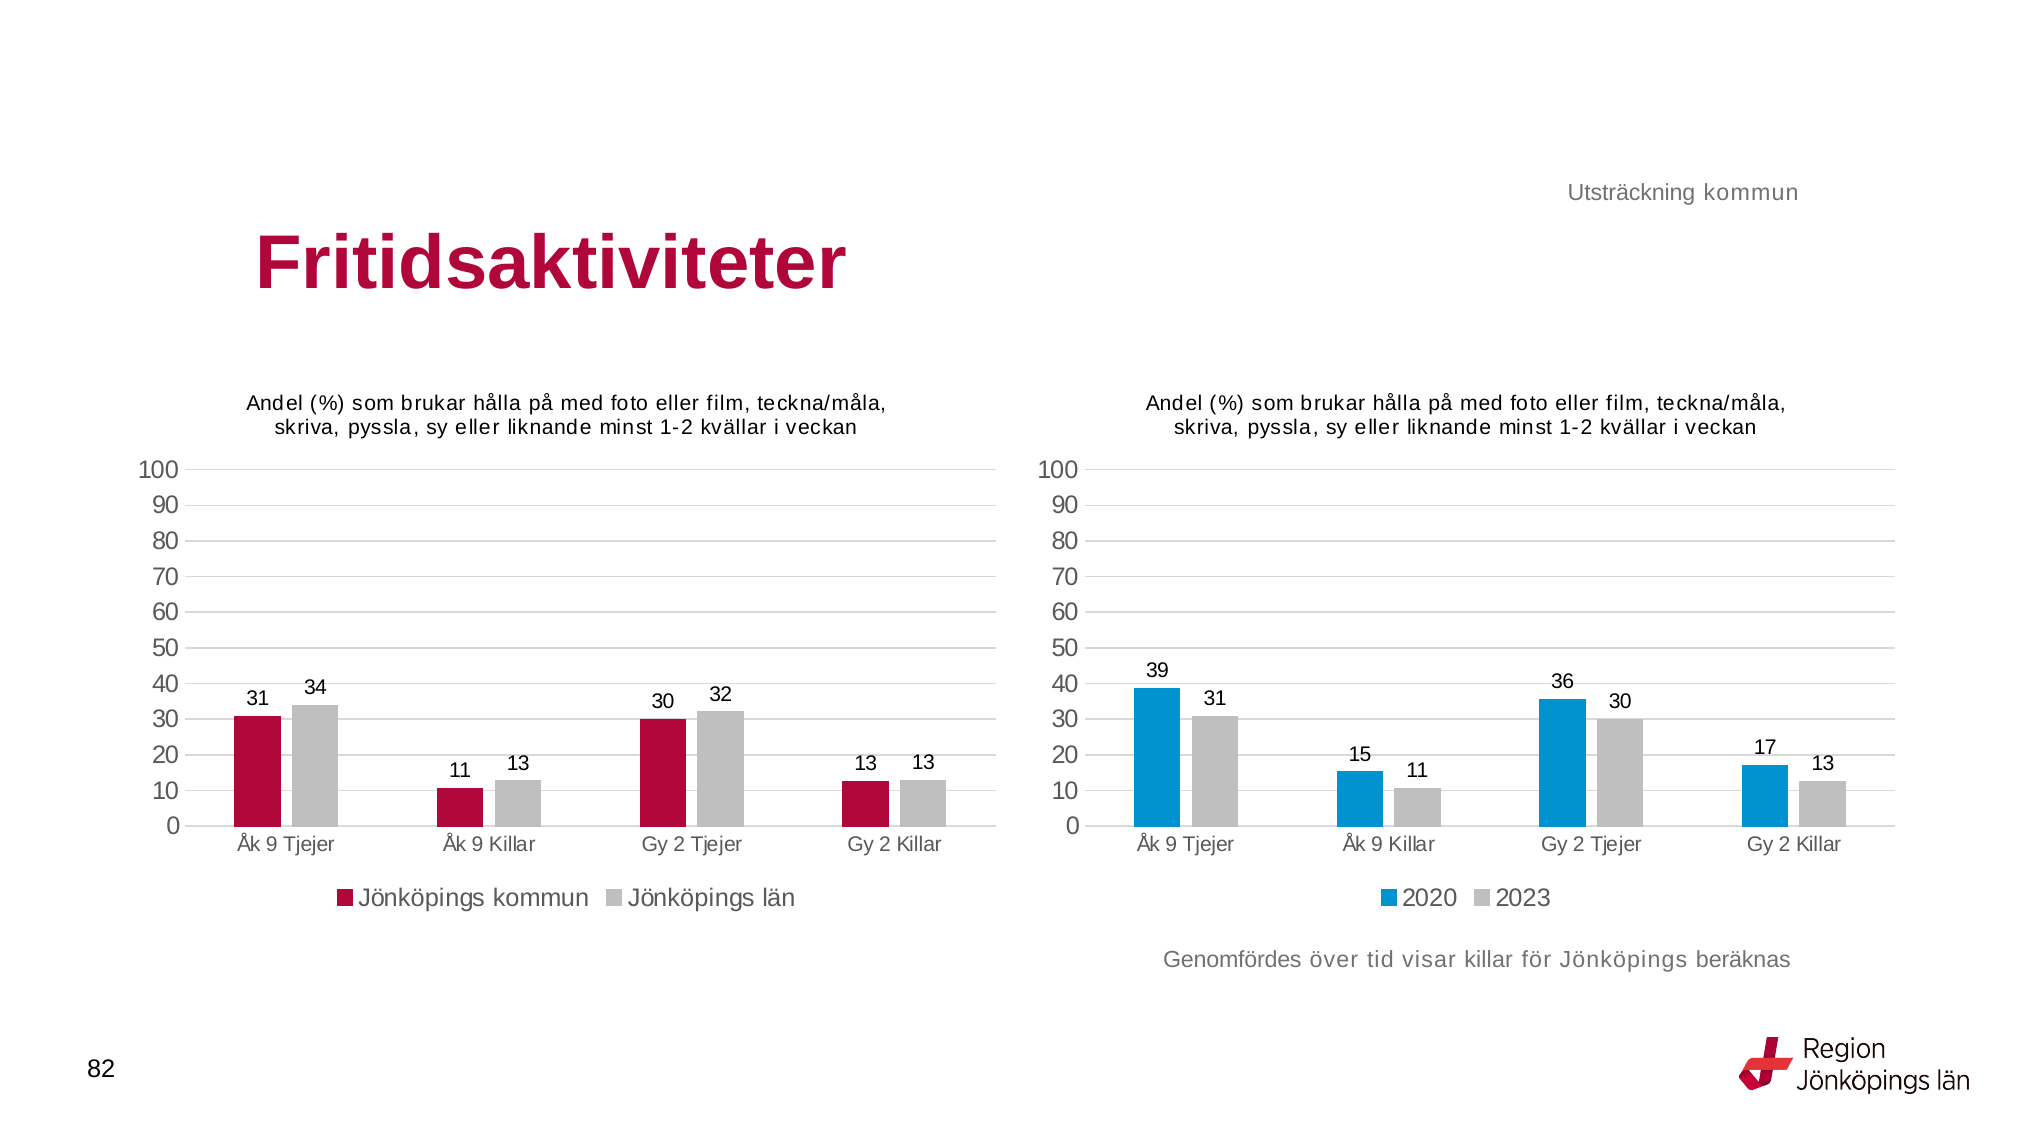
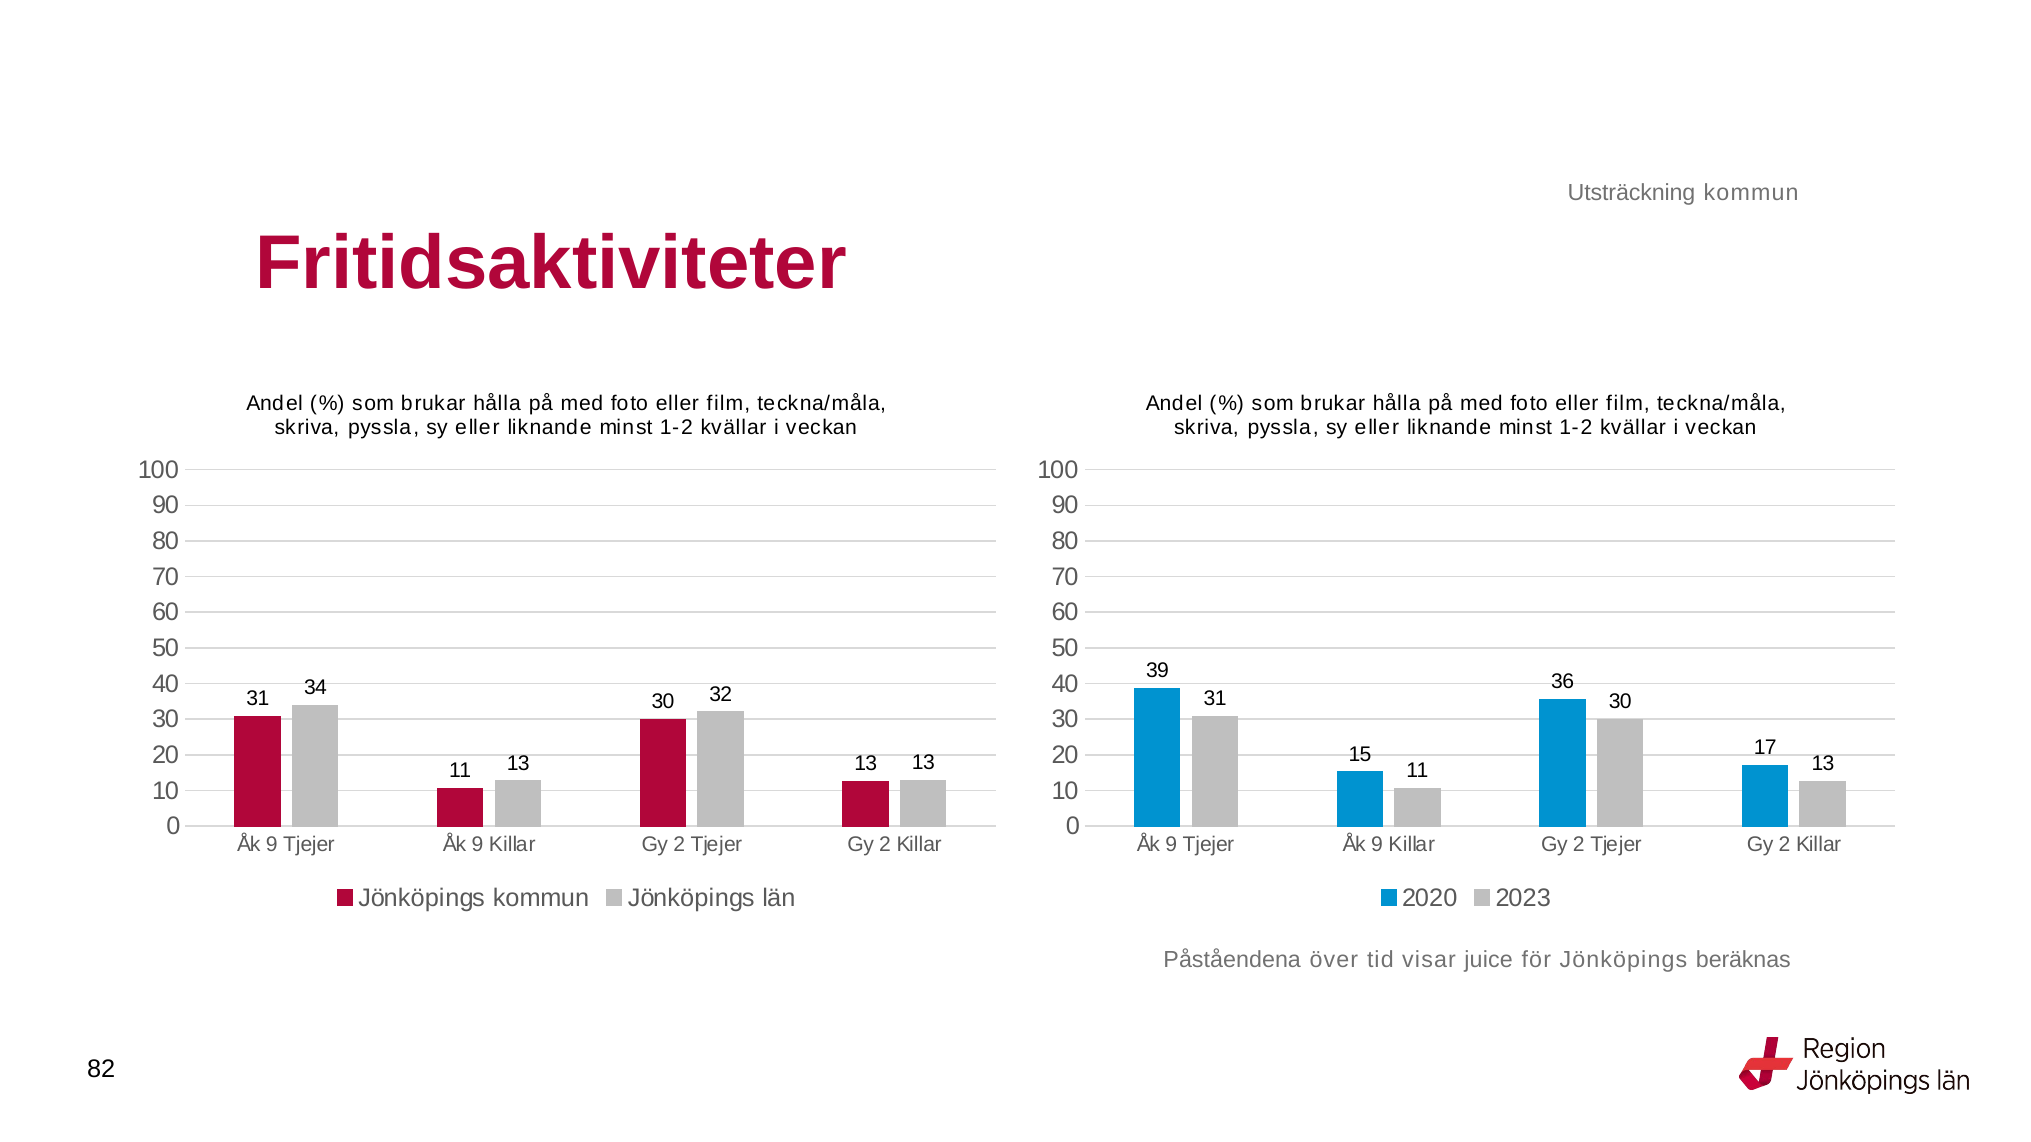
Genomfördes: Genomfördes -> Påståendena (1232, 960)
visar killar: killar -> juice (1489, 960)
